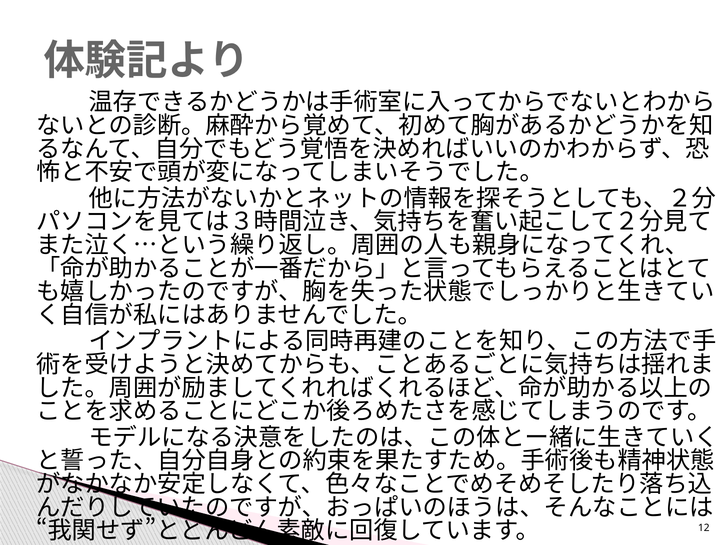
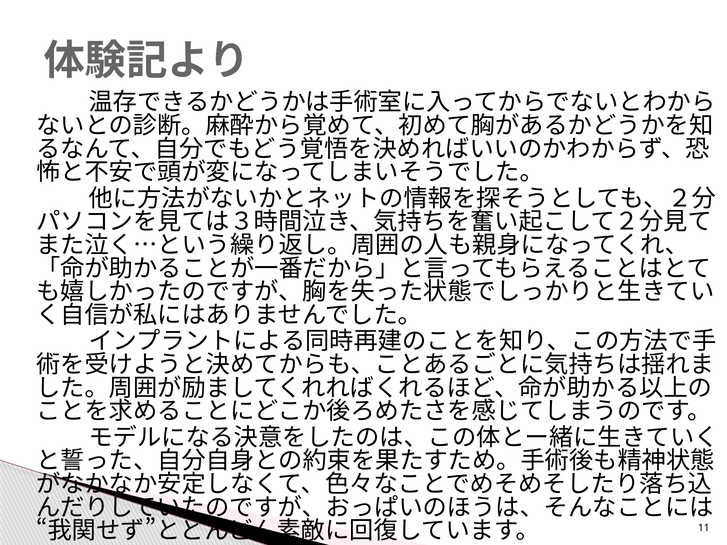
12: 12 -> 11 (704, 528)
